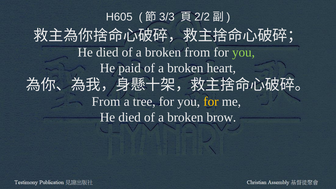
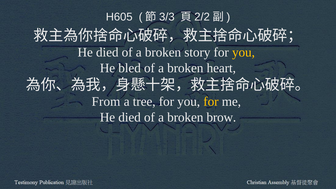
broken from: from -> story (197, 52)
you colour: light green -> yellow (243, 52)
paid: paid -> bled (130, 68)
